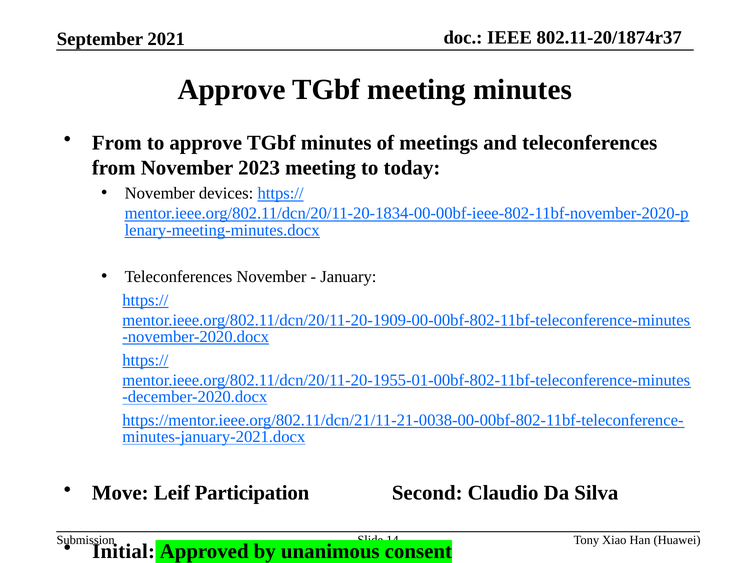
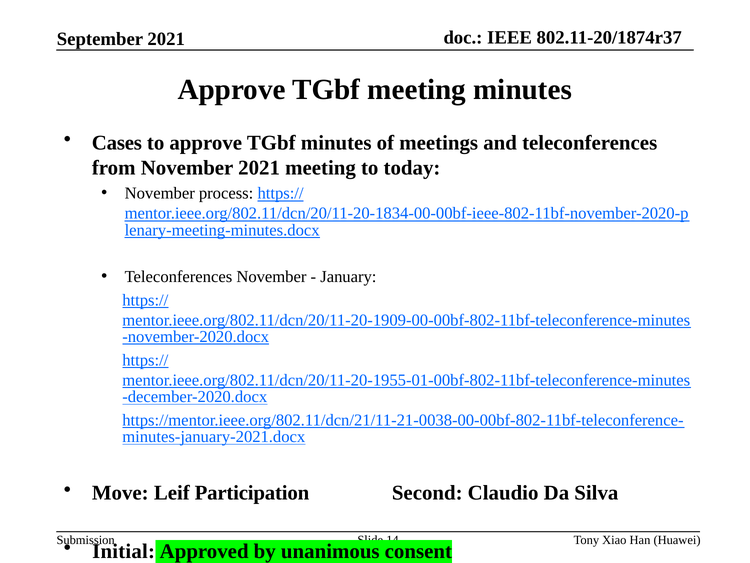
From: From -> Cases (117, 143)
November 2023: 2023 -> 2021 (259, 168)
devices: devices -> process (226, 193)
